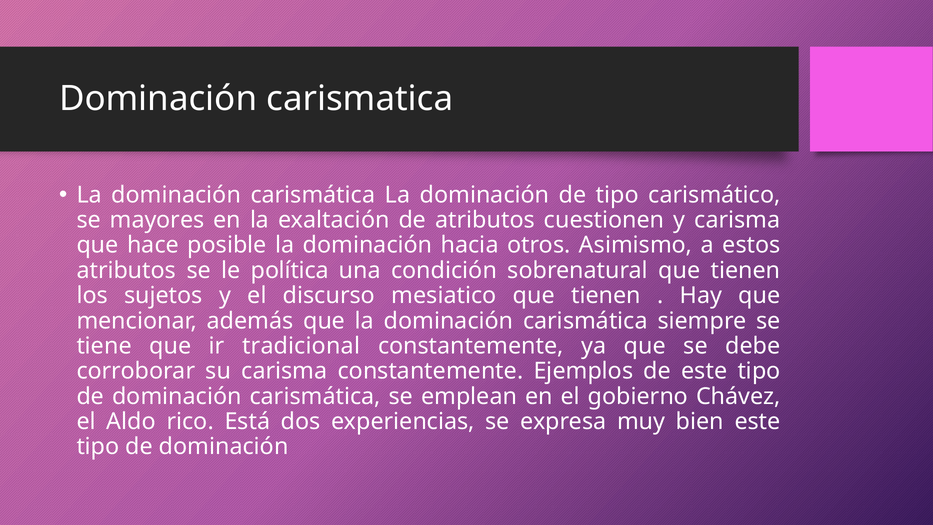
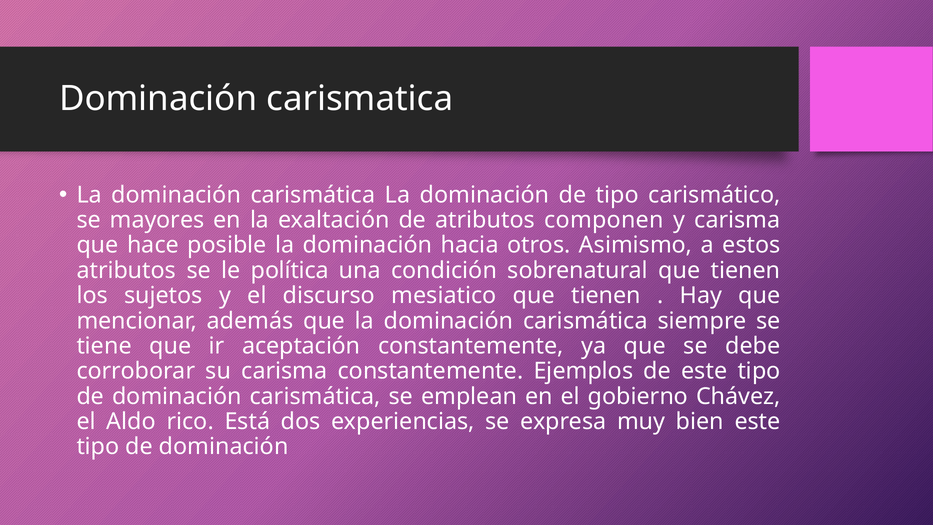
cuestionen: cuestionen -> componen (604, 220)
tradicional: tradicional -> aceptación (301, 346)
